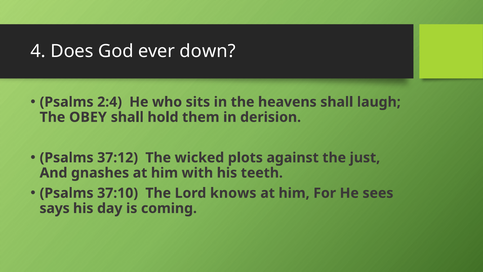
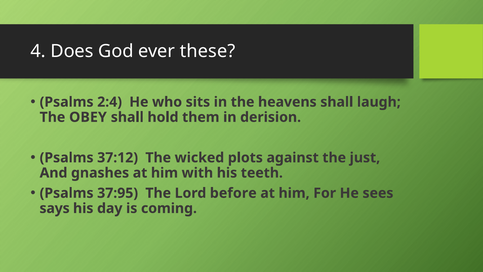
down: down -> these (208, 51)
37:10: 37:10 -> 37:95 (118, 193)
knows: knows -> before (233, 193)
